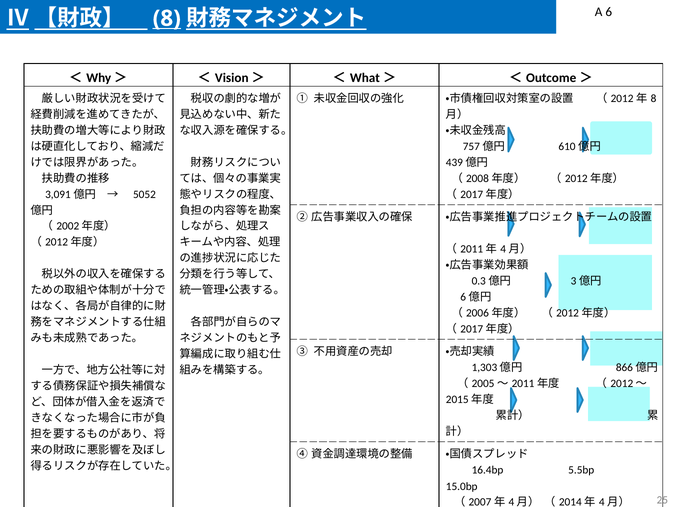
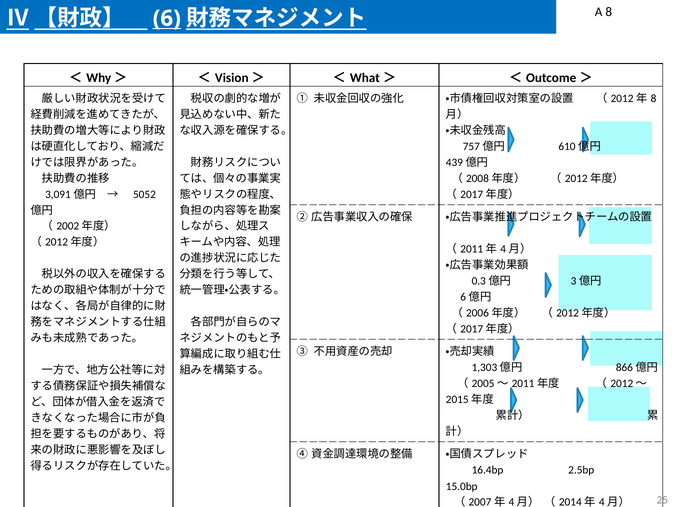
8: 8 -> 6 (167, 18)
A 6: 6 -> 8 (609, 12)
5.5bp: 5.5bp -> 2.5bp (581, 470)
